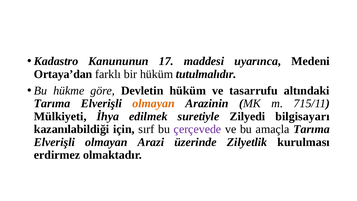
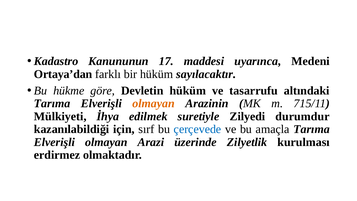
tutulmalıdır: tutulmalıdır -> sayılacaktır (206, 74)
bilgisayarı: bilgisayarı -> durumdur (302, 116)
çerçevede colour: purple -> blue (197, 129)
